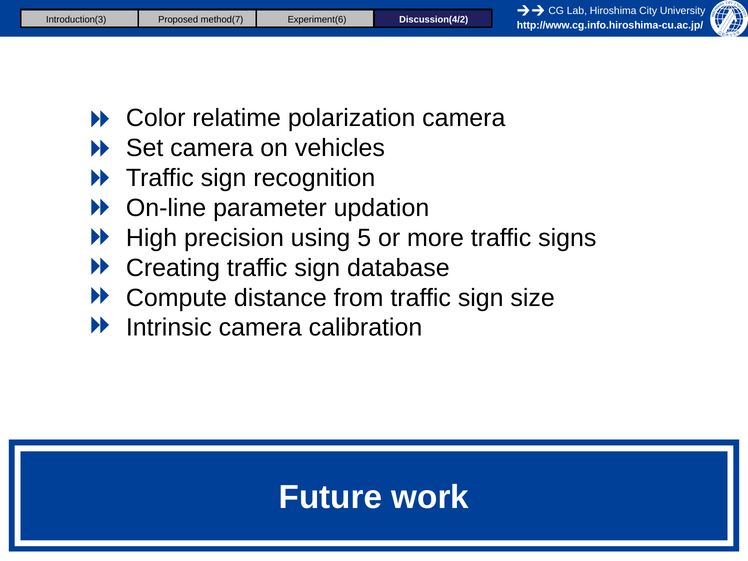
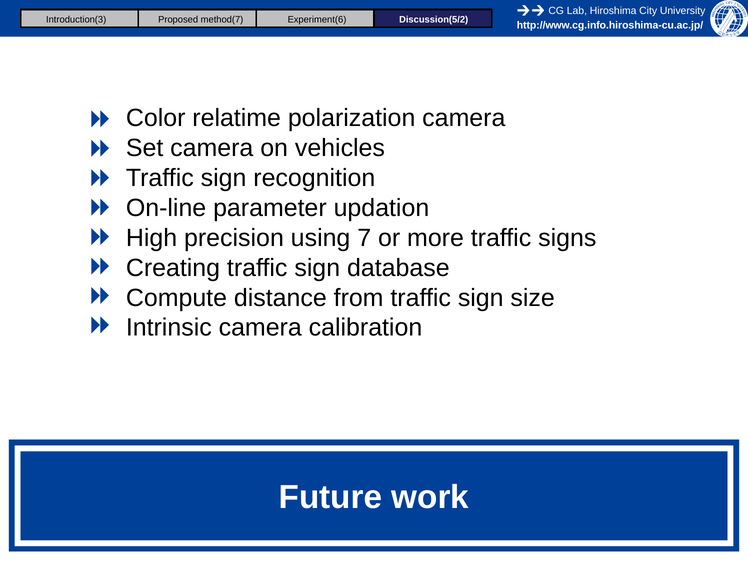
Discussion(4/2: Discussion(4/2 -> Discussion(5/2 (434, 19)
5: 5 -> 7 (364, 238)
